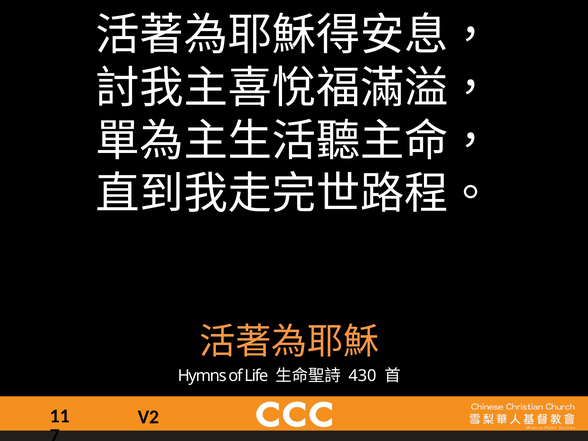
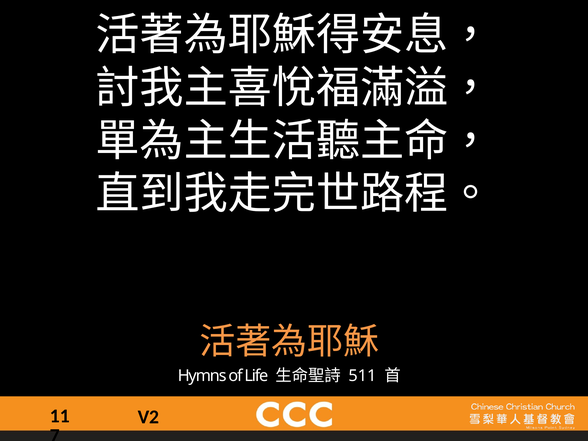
430: 430 -> 511 (362, 376)
